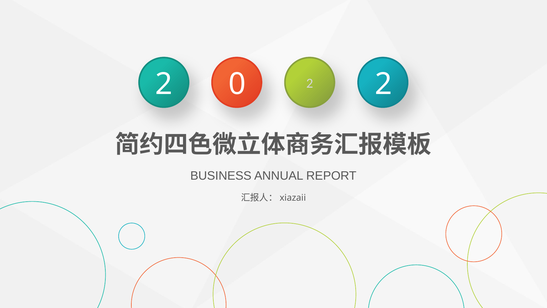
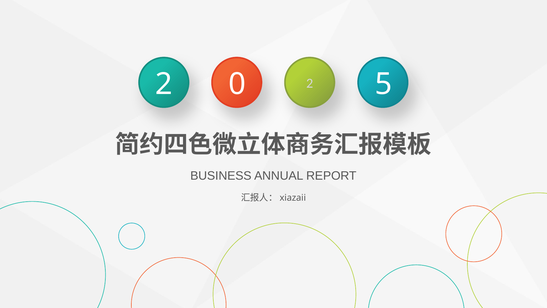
2 2: 2 -> 5 (383, 84)
